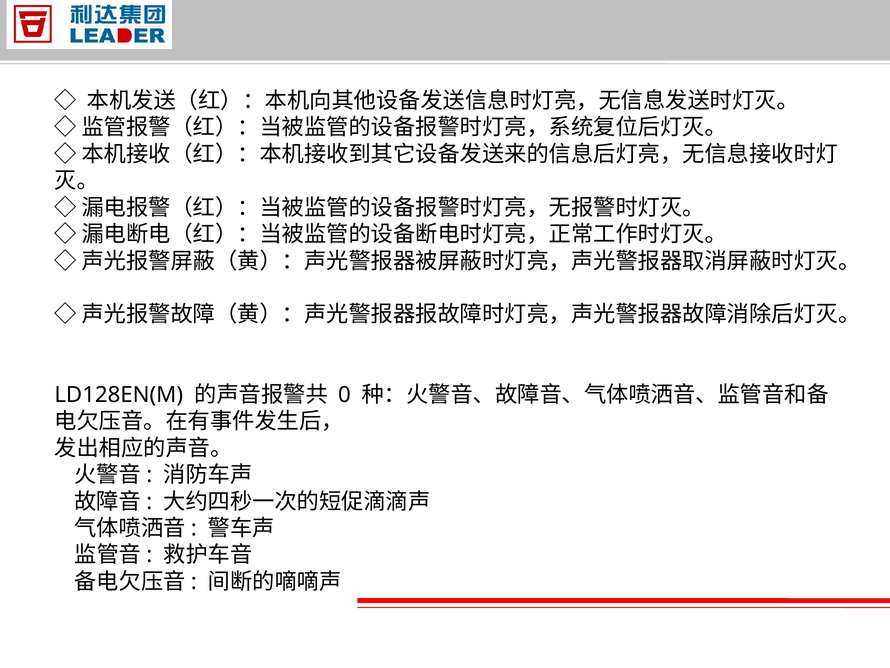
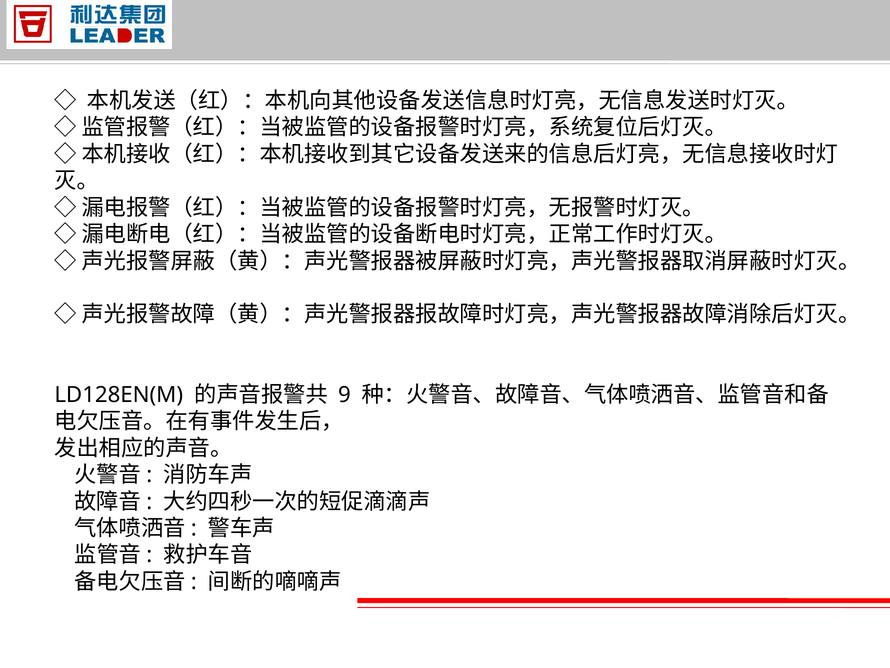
0: 0 -> 9 (344, 394)
